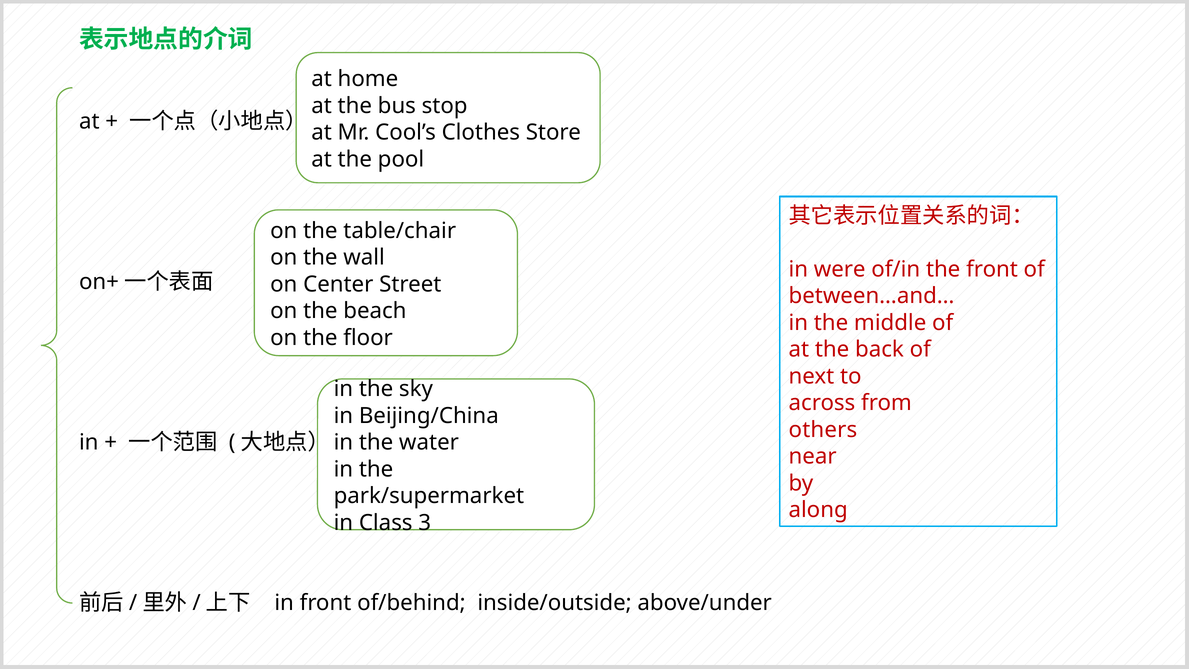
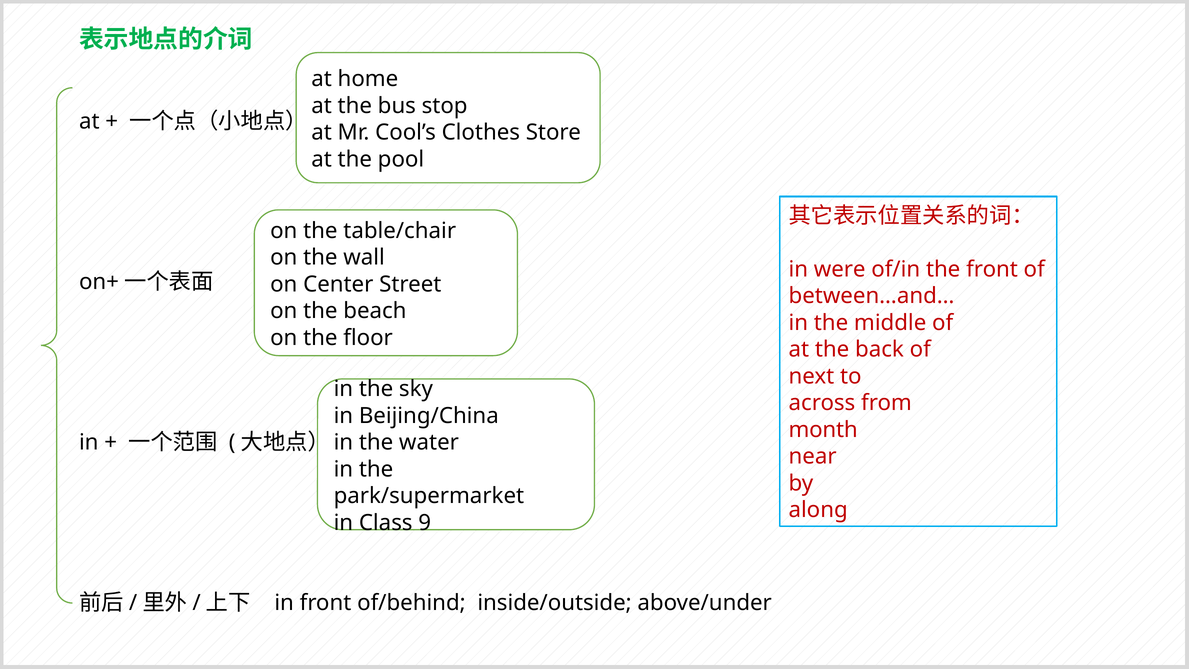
others: others -> month (823, 430)
3: 3 -> 9 (425, 523)
